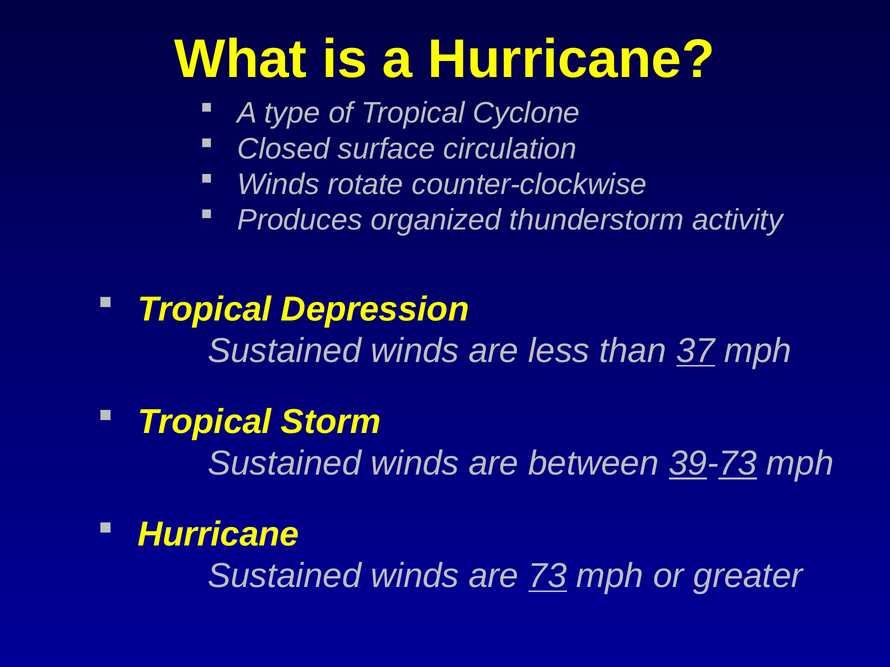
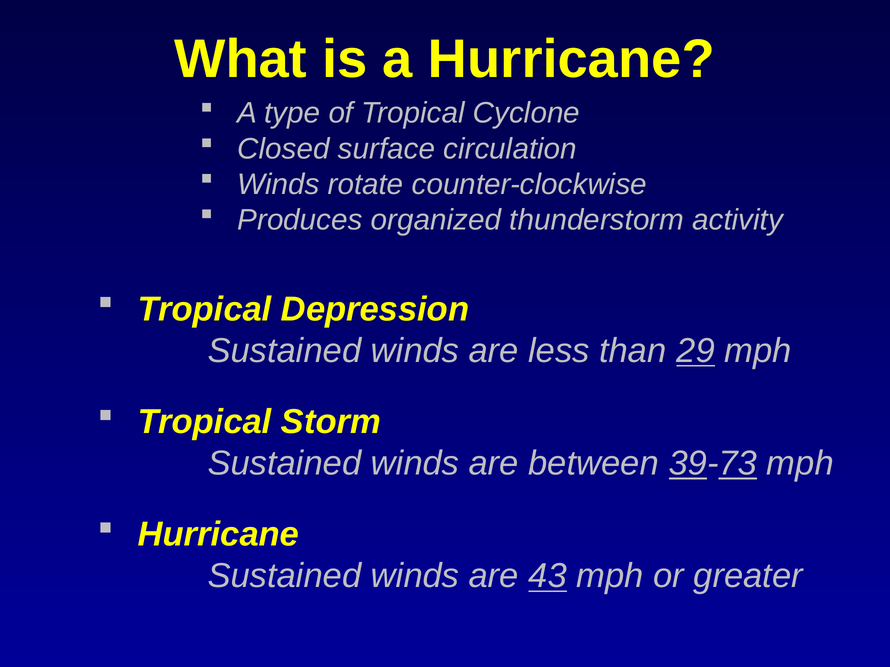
37: 37 -> 29 (696, 351)
73: 73 -> 43 (548, 577)
